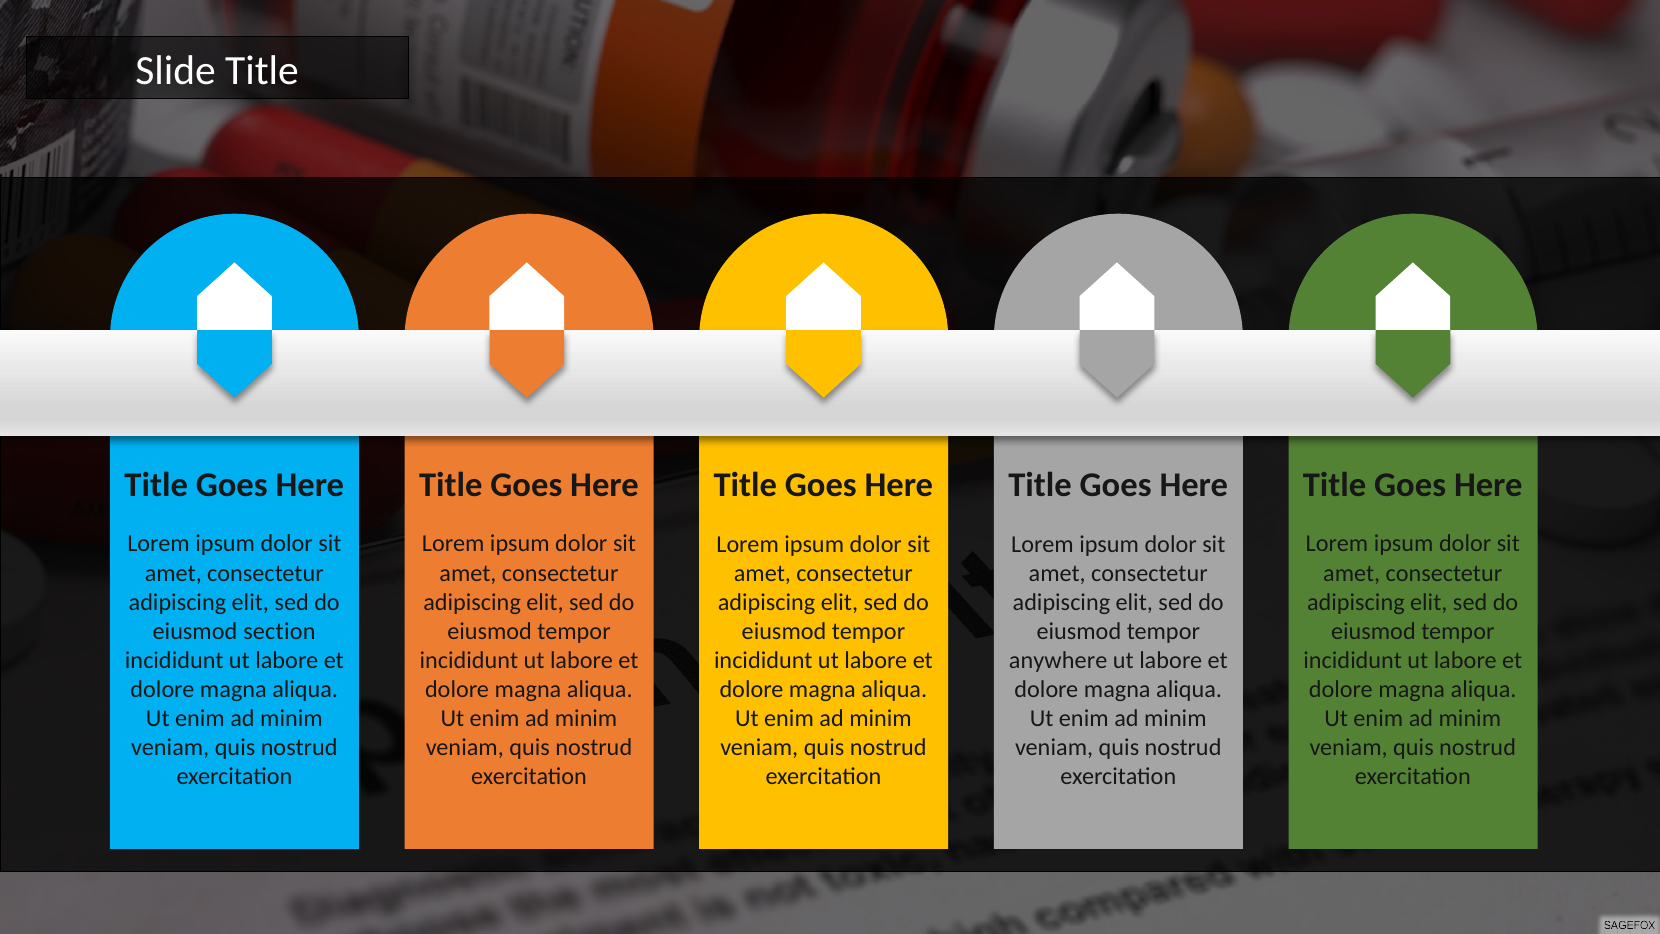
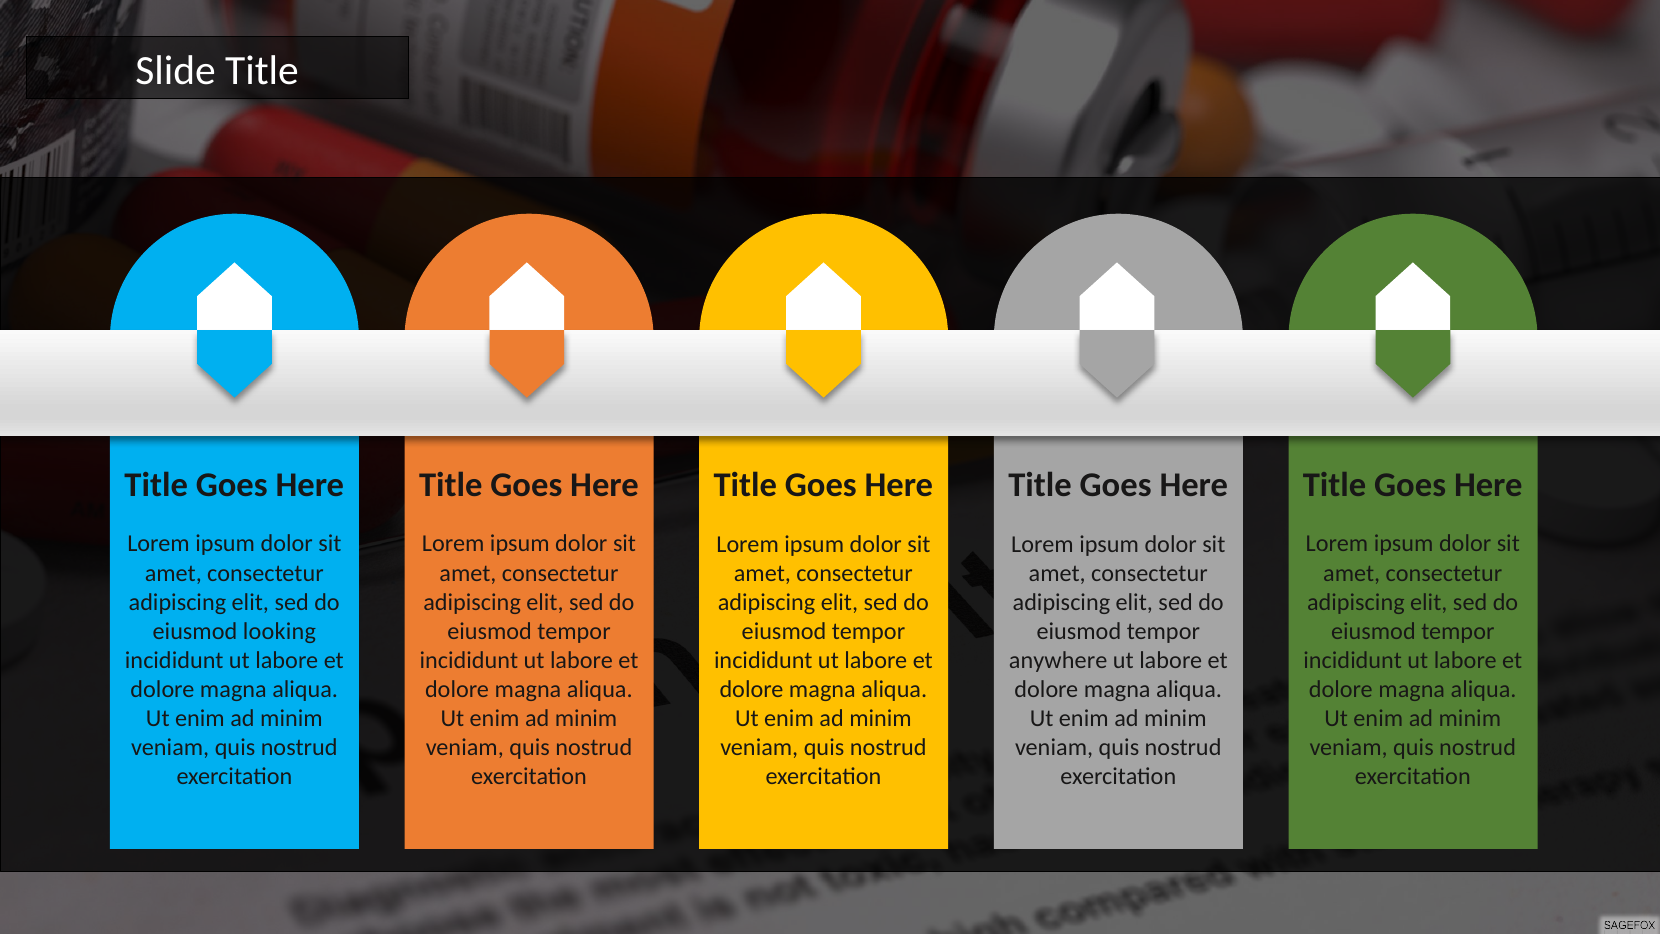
section: section -> looking (279, 631)
